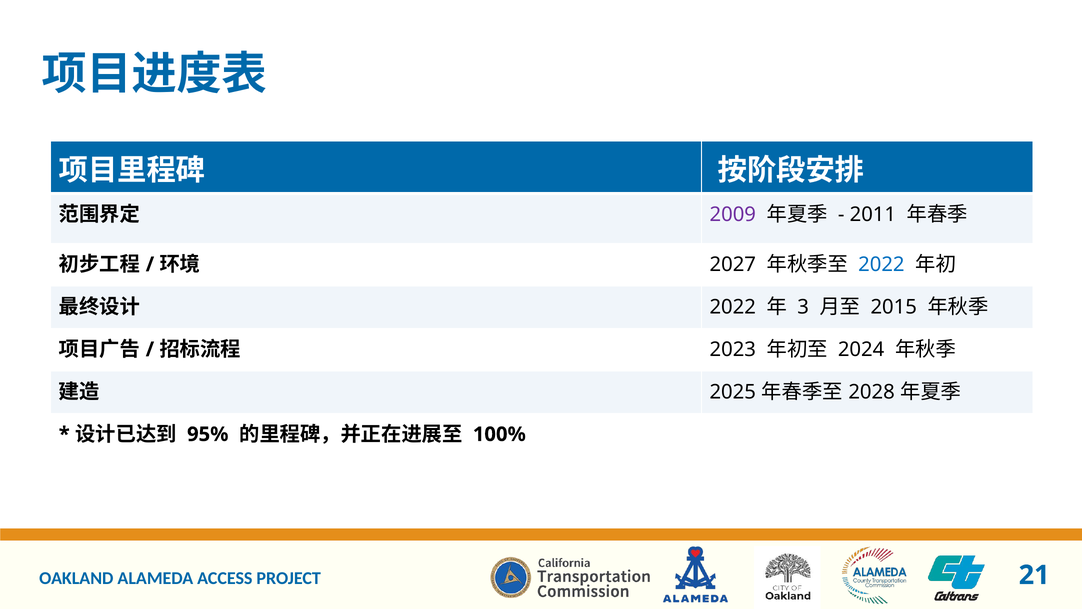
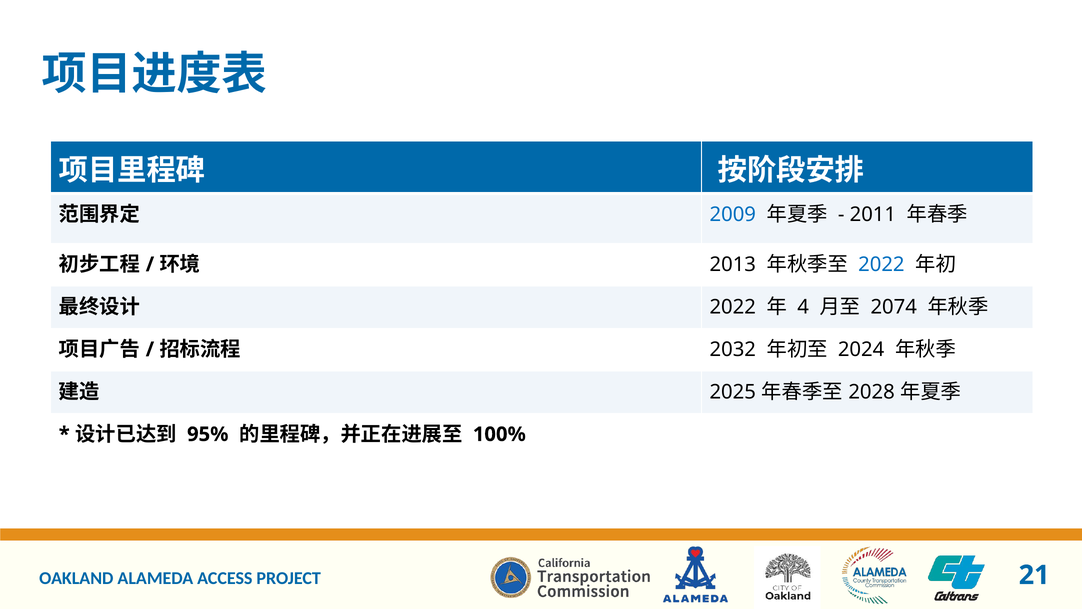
2009 colour: purple -> blue (733, 214)
2027: 2027 -> 2013 (733, 264)
3: 3 -> 4 (803, 307)
2015: 2015 -> 2074 (894, 307)
2023: 2023 -> 2032 (733, 349)
